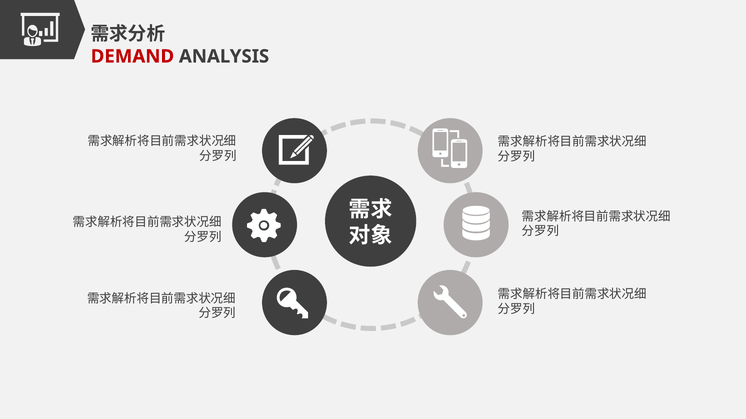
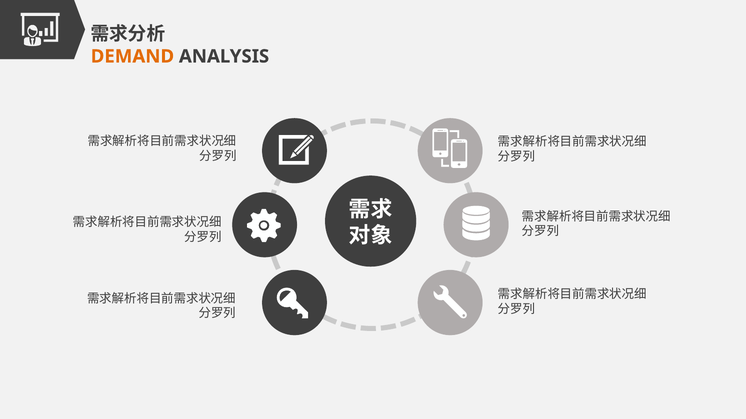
DEMAND colour: red -> orange (132, 56)
